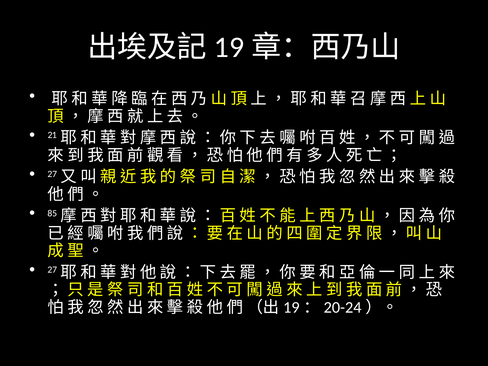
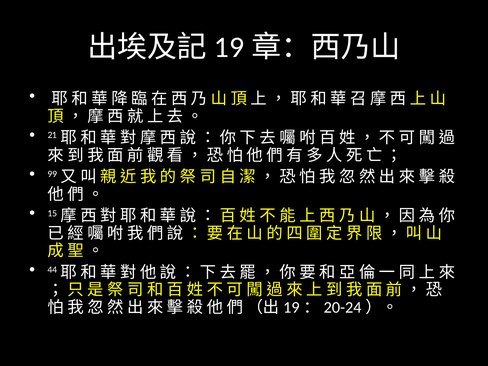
27: 27 -> 99 (52, 174)
85: 85 -> 15 (52, 213)
27: 27 -> 44 (52, 270)
